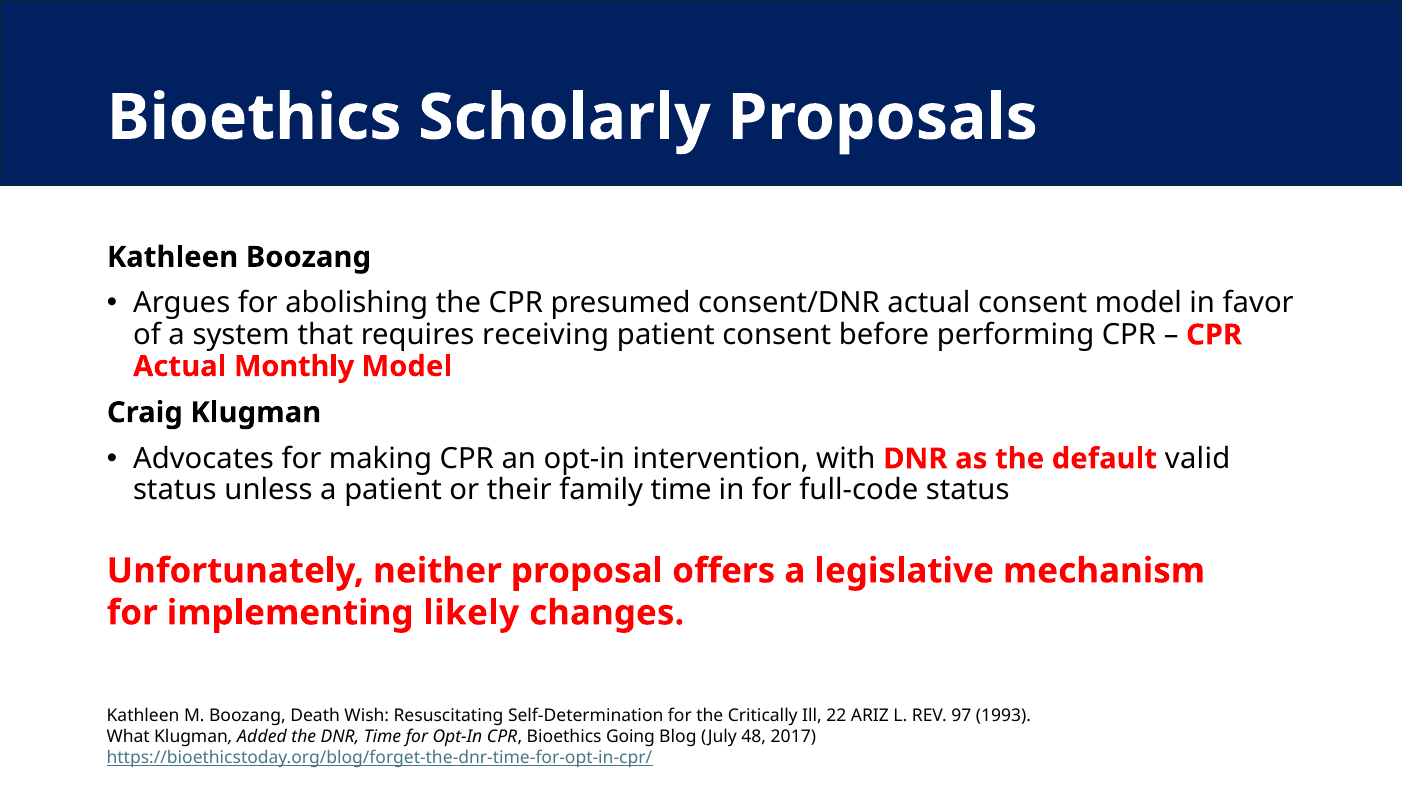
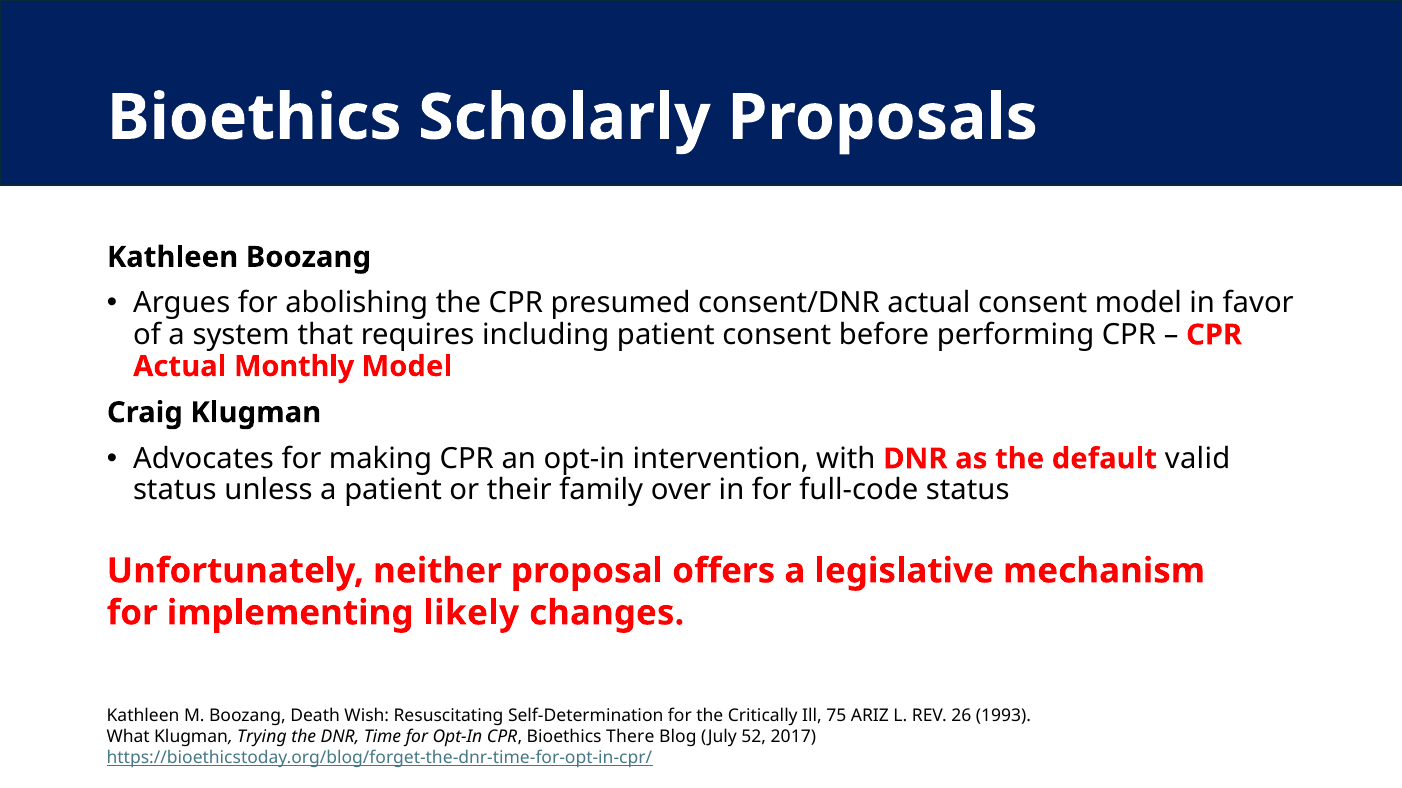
receiving: receiving -> including (546, 335)
family time: time -> over (681, 491)
22: 22 -> 75 (836, 716)
97: 97 -> 26 (961, 716)
Added: Added -> Trying (262, 737)
Going: Going -> There (630, 737)
48: 48 -> 52 (754, 737)
